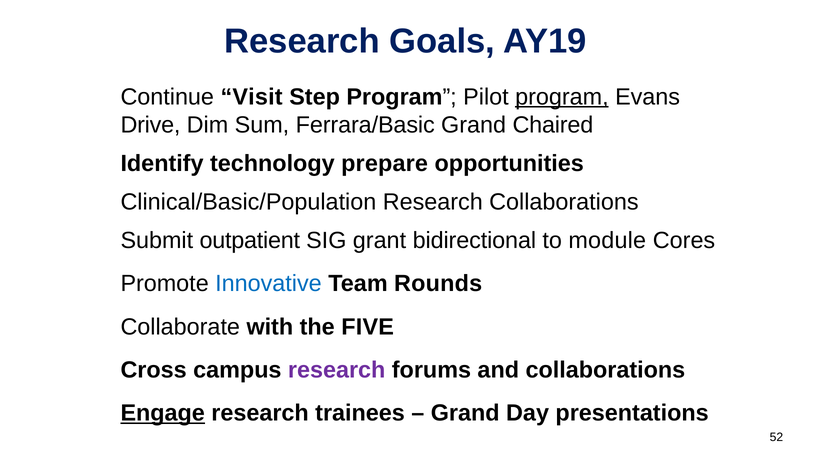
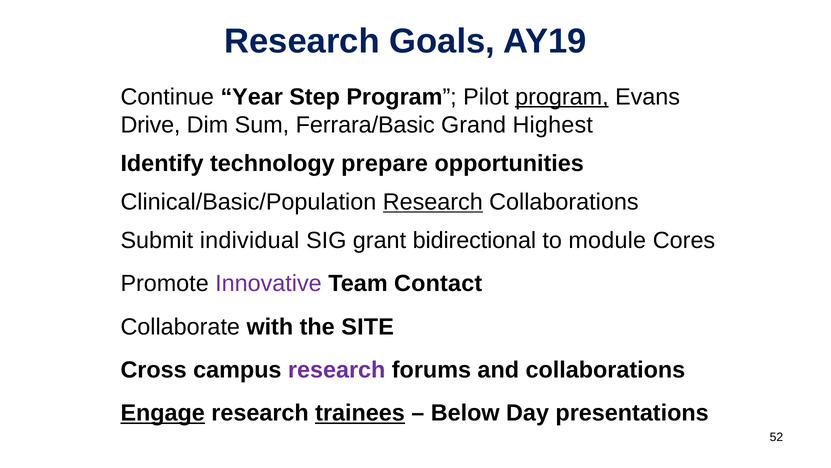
Visit: Visit -> Year (252, 97)
Chaired: Chaired -> Highest (553, 125)
Research underline: none -> present (433, 202)
outpatient: outpatient -> individual (250, 240)
Innovative colour: blue -> purple (268, 283)
Rounds: Rounds -> Contact (438, 283)
FIVE: FIVE -> SITE (368, 326)
trainees underline: none -> present (360, 413)
Grand: Grand -> Below (465, 413)
